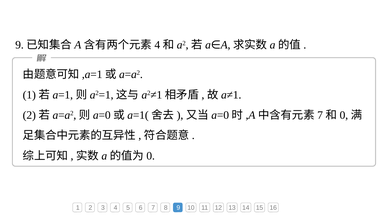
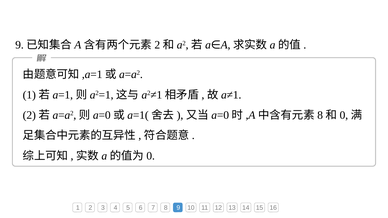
4: 4 -> 2 (157, 45)
7: 7 -> 8 (320, 115)
